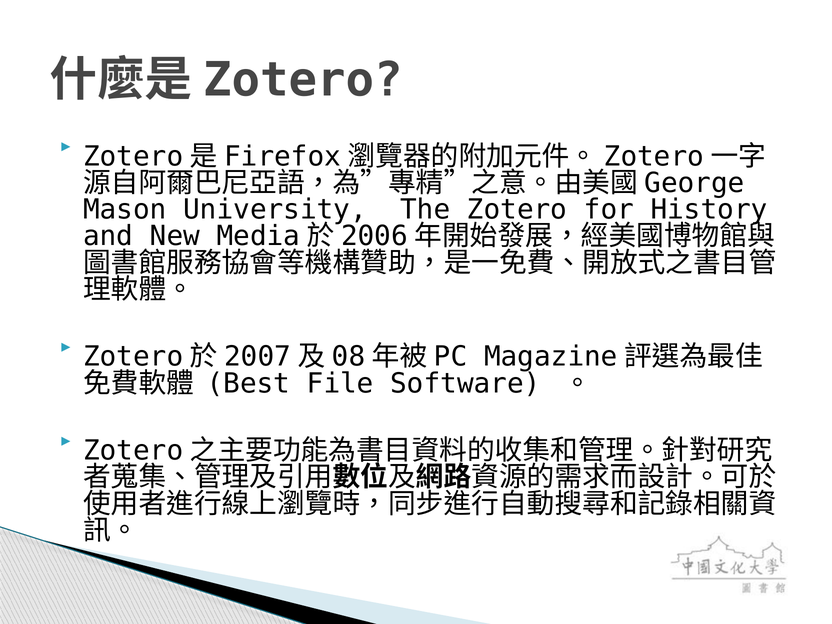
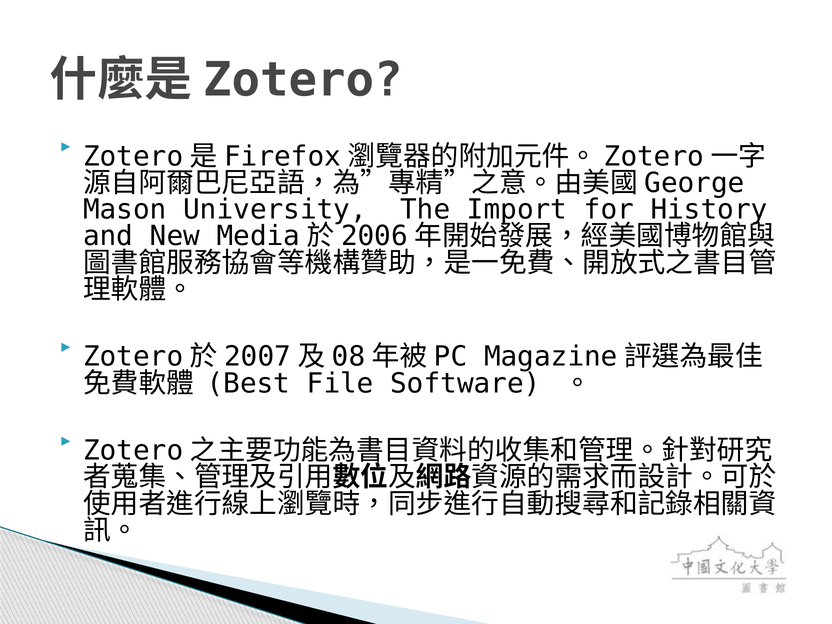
The Zotero: Zotero -> Import (517, 210)
